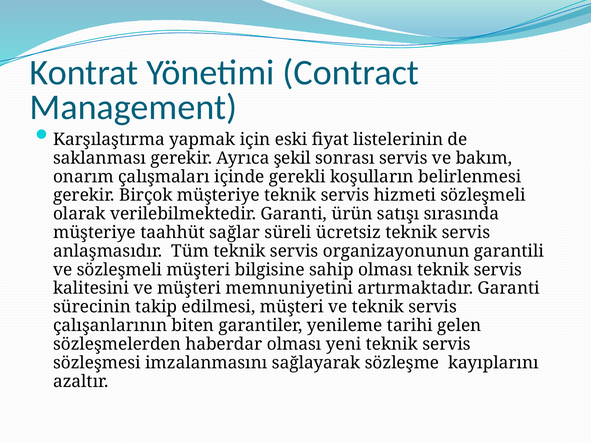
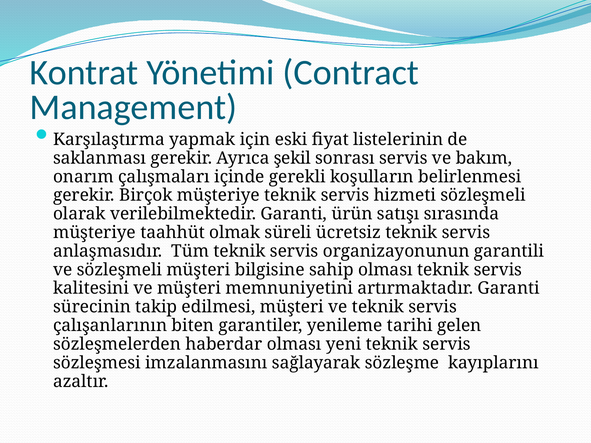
sağlar: sağlar -> olmak (235, 233)
